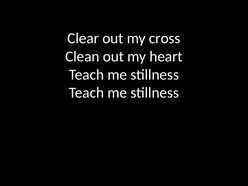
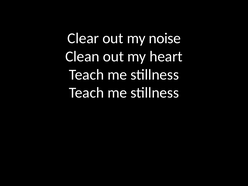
cross: cross -> noise (165, 38)
